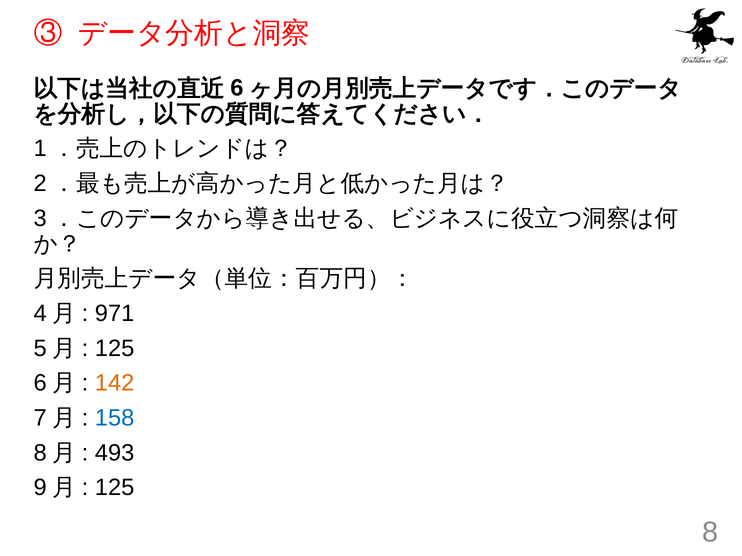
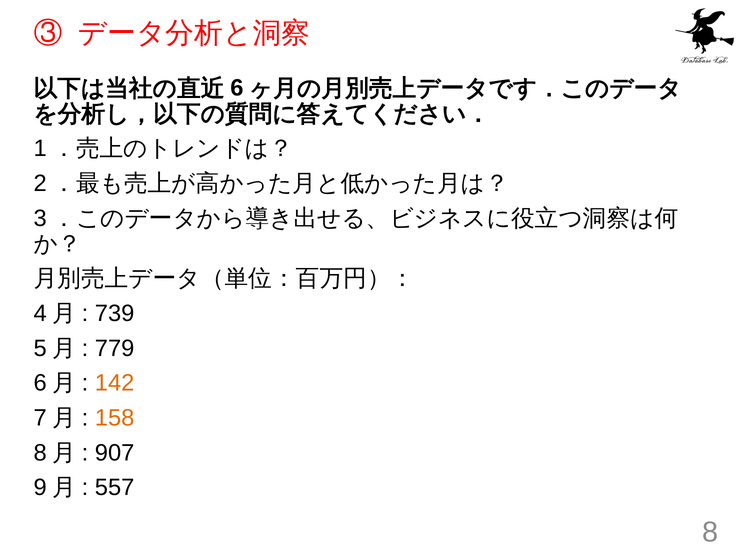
971: 971 -> 739 (115, 314)
125: 125 -> 779 (115, 349)
158 colour: blue -> orange (115, 418)
493: 493 -> 907 (115, 453)
125: 125 -> 557 (115, 488)
